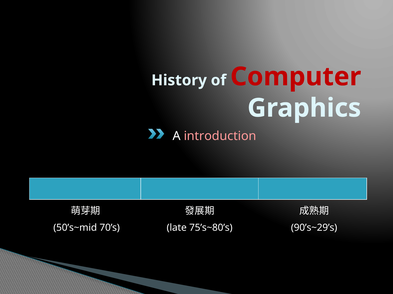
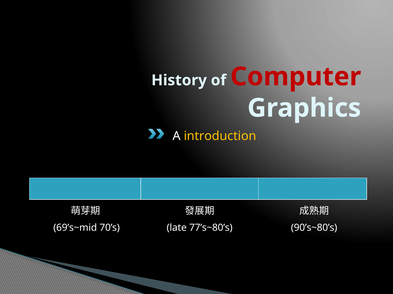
introduction colour: pink -> yellow (220, 136)
50’s~mid: 50’s~mid -> 69’s~mid (75, 228)
75’s~80’s: 75’s~80’s -> 77’s~80’s (211, 228)
90’s~29’s: 90’s~29’s -> 90’s~80’s (314, 228)
